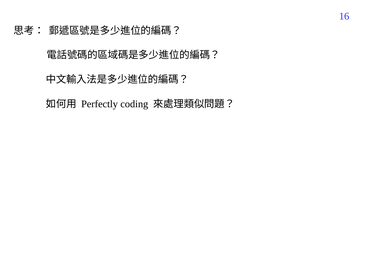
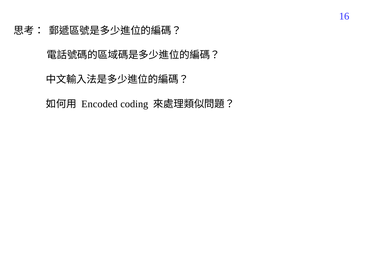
Perfectly: Perfectly -> Encoded (99, 104)
